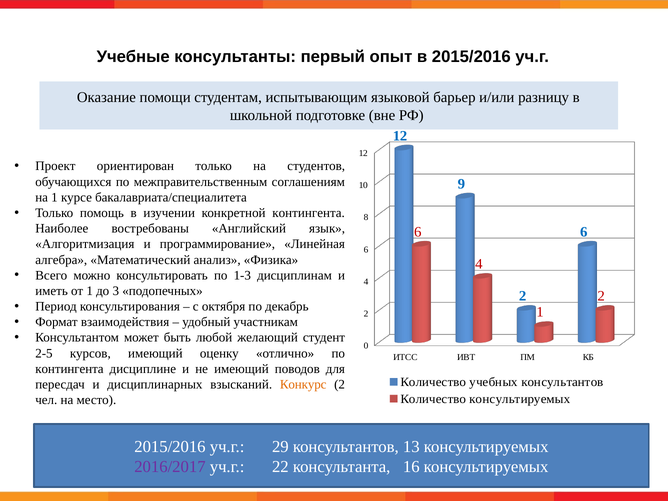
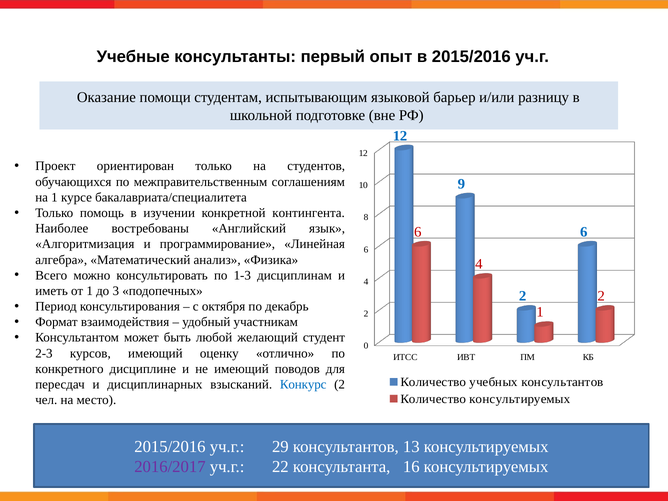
2-5: 2-5 -> 2-3 (44, 353)
контингента: контингента -> конкретного (69, 369)
Конкурс colour: orange -> blue (303, 384)
